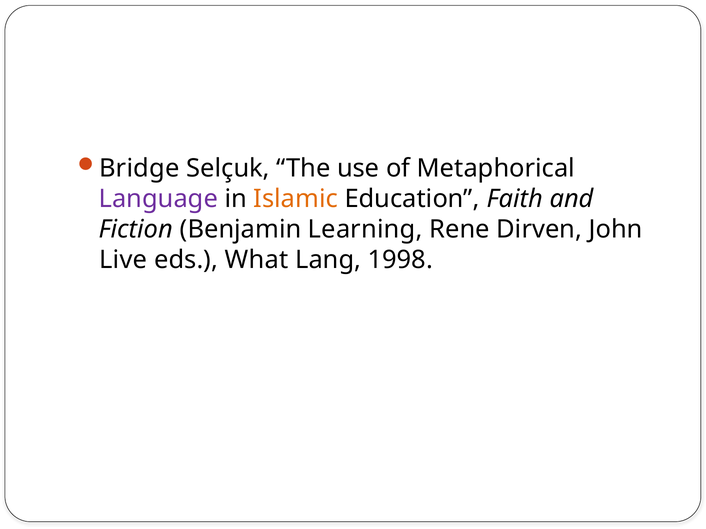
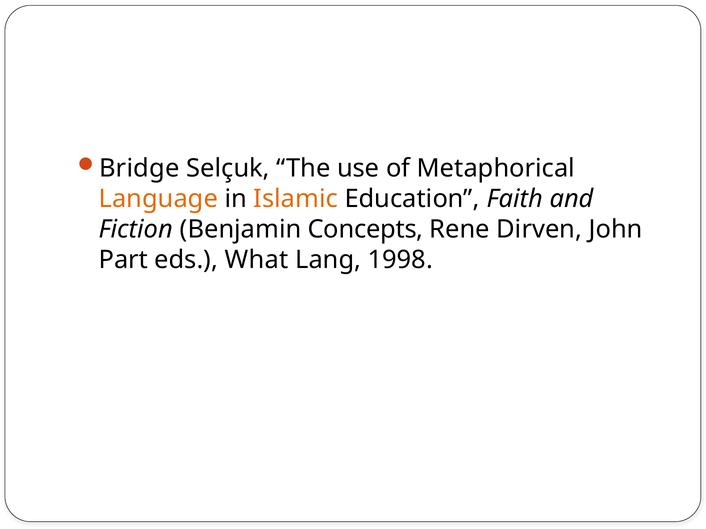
Language colour: purple -> orange (158, 199)
Learning: Learning -> Concepts (365, 230)
Live: Live -> Part (123, 260)
